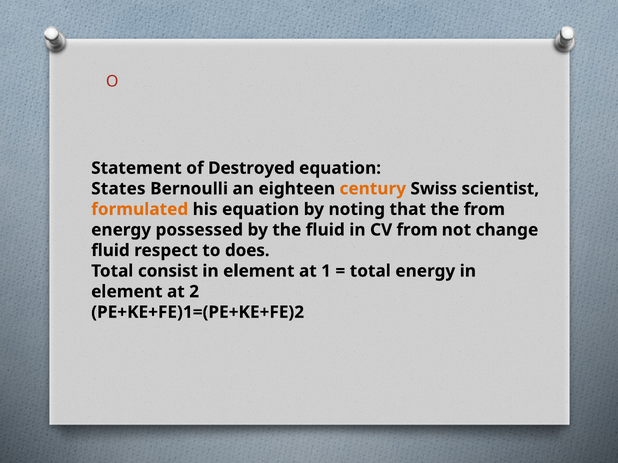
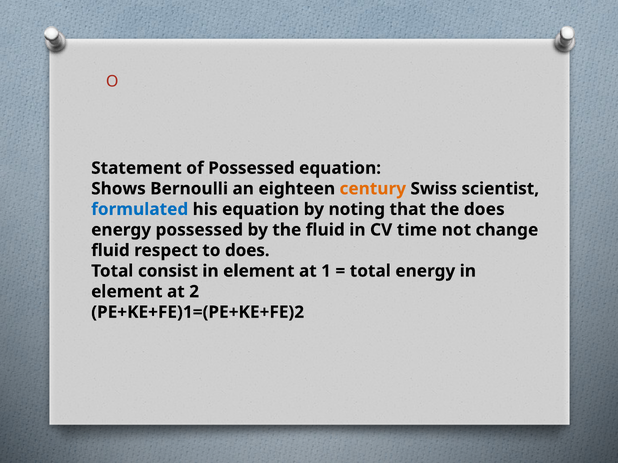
of Destroyed: Destroyed -> Possessed (251, 168)
States: States -> Shows (118, 189)
formulated colour: orange -> blue (140, 209)
the from: from -> does (484, 209)
CV from: from -> time (417, 230)
